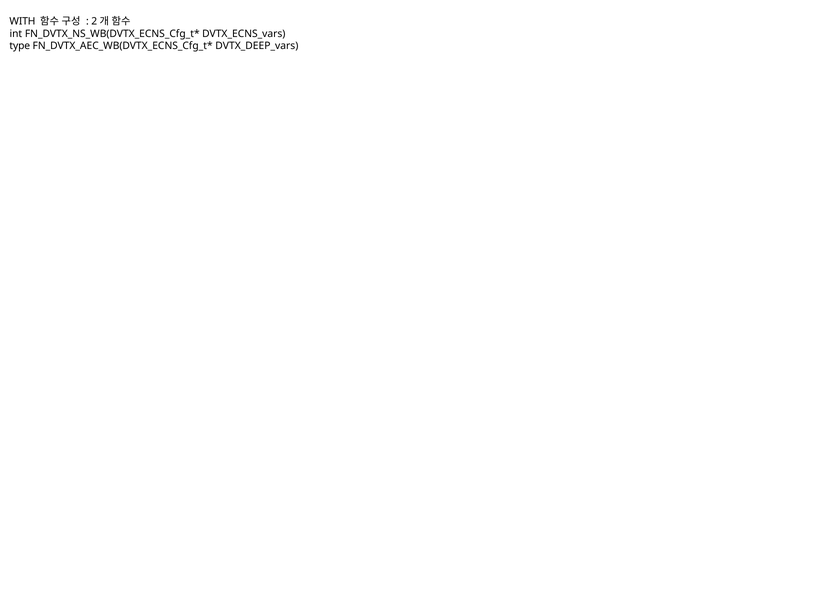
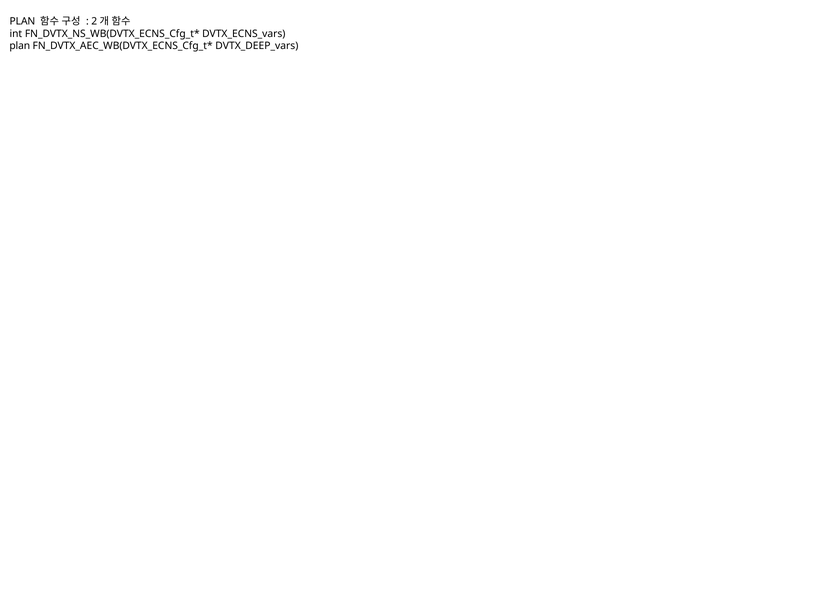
WITH: WITH -> PLAN (22, 21)
type: type -> plan (20, 46)
